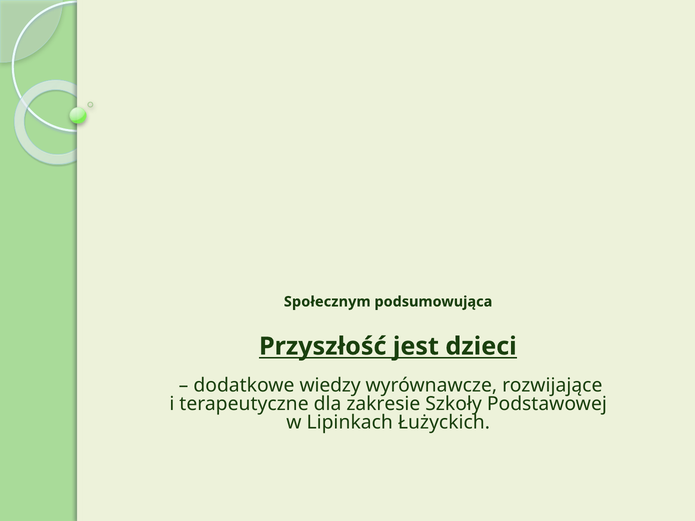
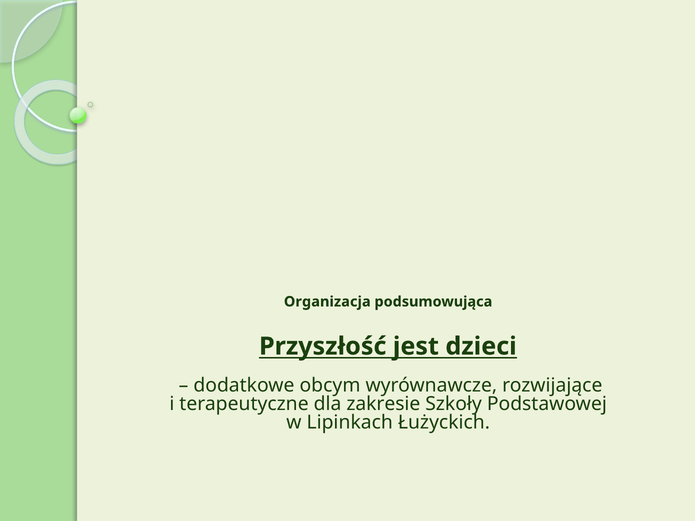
Społecznym: Społecznym -> Organizacja (327, 302)
wiedzy: wiedzy -> obcym (330, 385)
